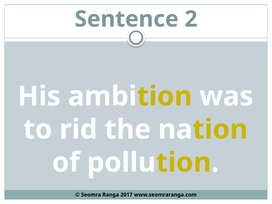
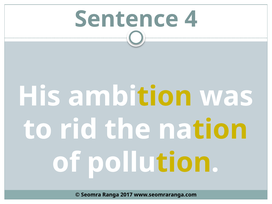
2: 2 -> 4 (191, 19)
